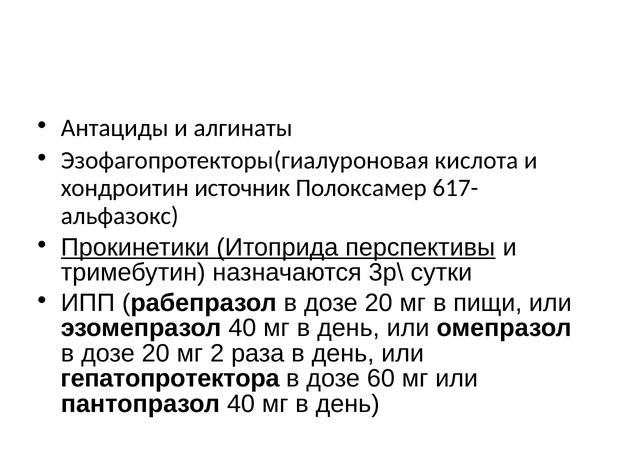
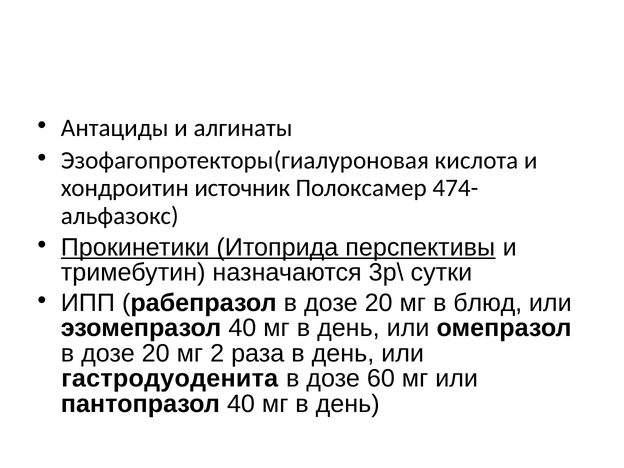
617-: 617- -> 474- (455, 188)
пищи: пищи -> блюд (488, 303)
гепатопротектора: гепатопротектора -> гастродуоденита (170, 379)
